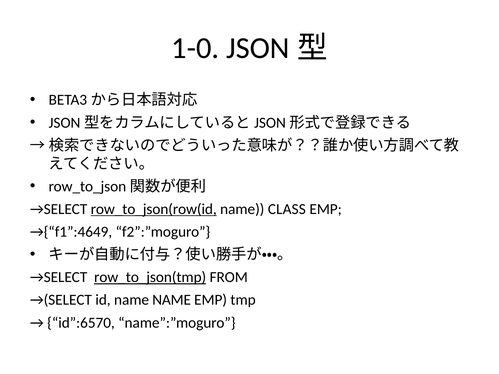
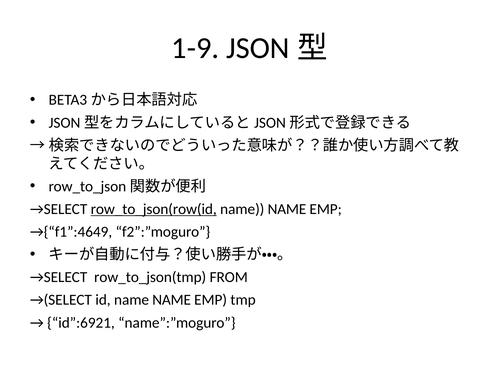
1-0: 1-0 -> 1-9 (195, 48)
CLASS: CLASS -> NAME (287, 209)
row_to_json(tmp underline: present -> none (150, 277)
id”:6570: id”:6570 -> id”:6921 (81, 323)
